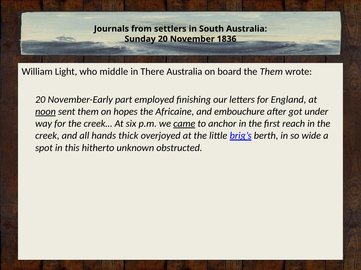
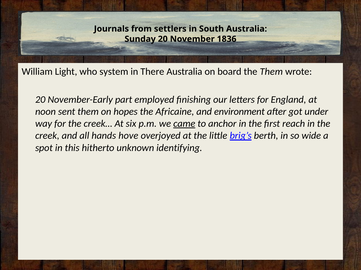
middle: middle -> system (114, 72)
noon underline: present -> none (46, 112)
embouchure: embouchure -> environment (239, 112)
thick: thick -> hove (128, 136)
obstructed: obstructed -> identifying (179, 148)
